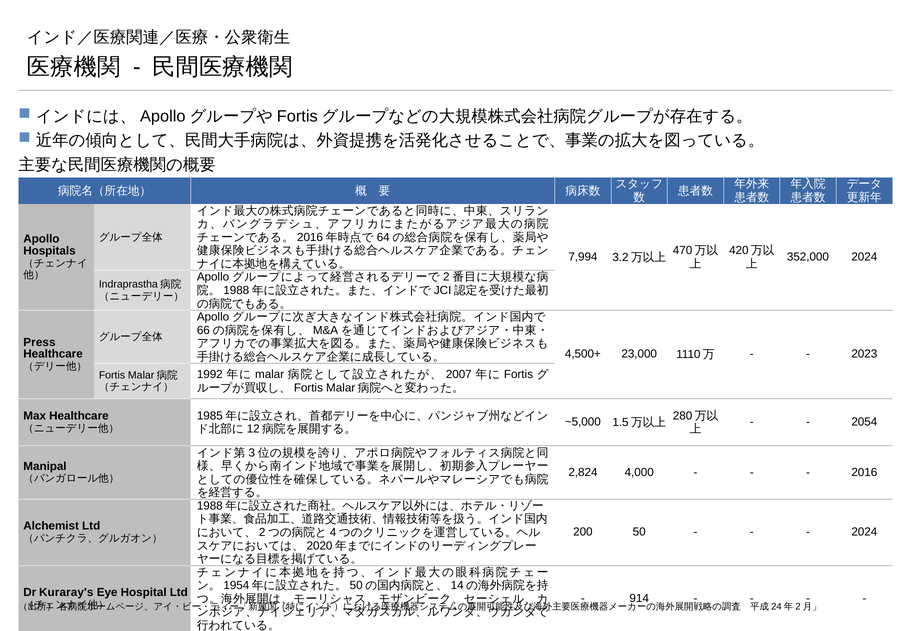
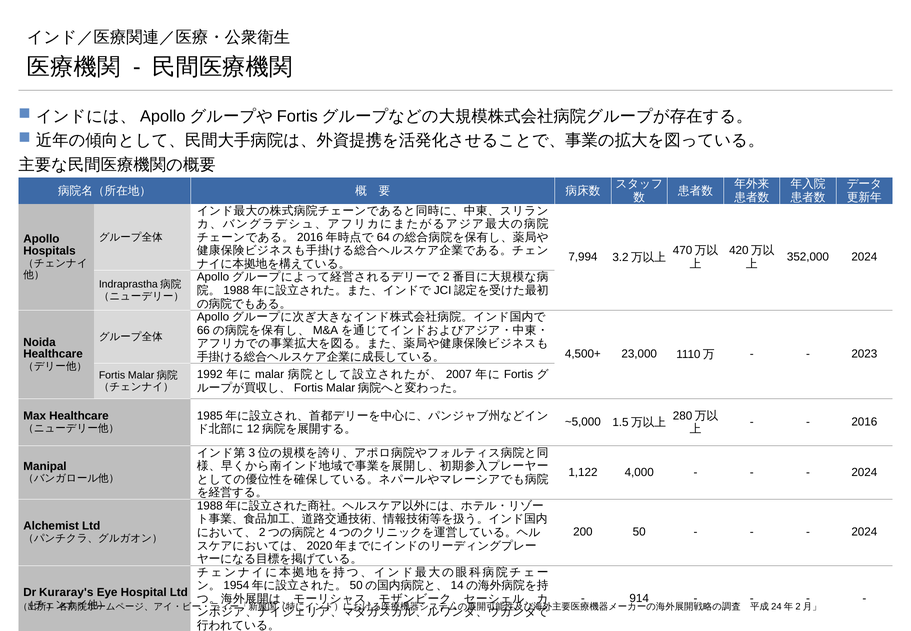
Press: Press -> Noida (40, 342)
2054: 2054 -> 2016 (864, 422)
2,824: 2,824 -> 1,122 (583, 472)
2016: 2016 -> 2024 (864, 472)
